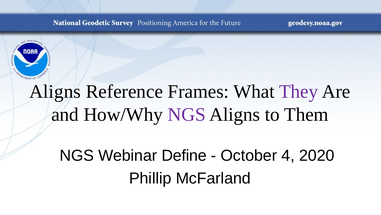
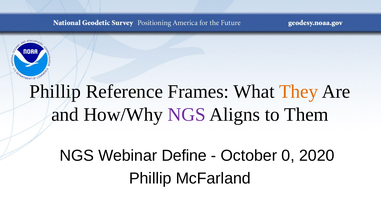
Aligns: Aligns -> Phillip (55, 91)
They colour: purple -> orange (299, 91)
4: 4 -> 0 (288, 155)
